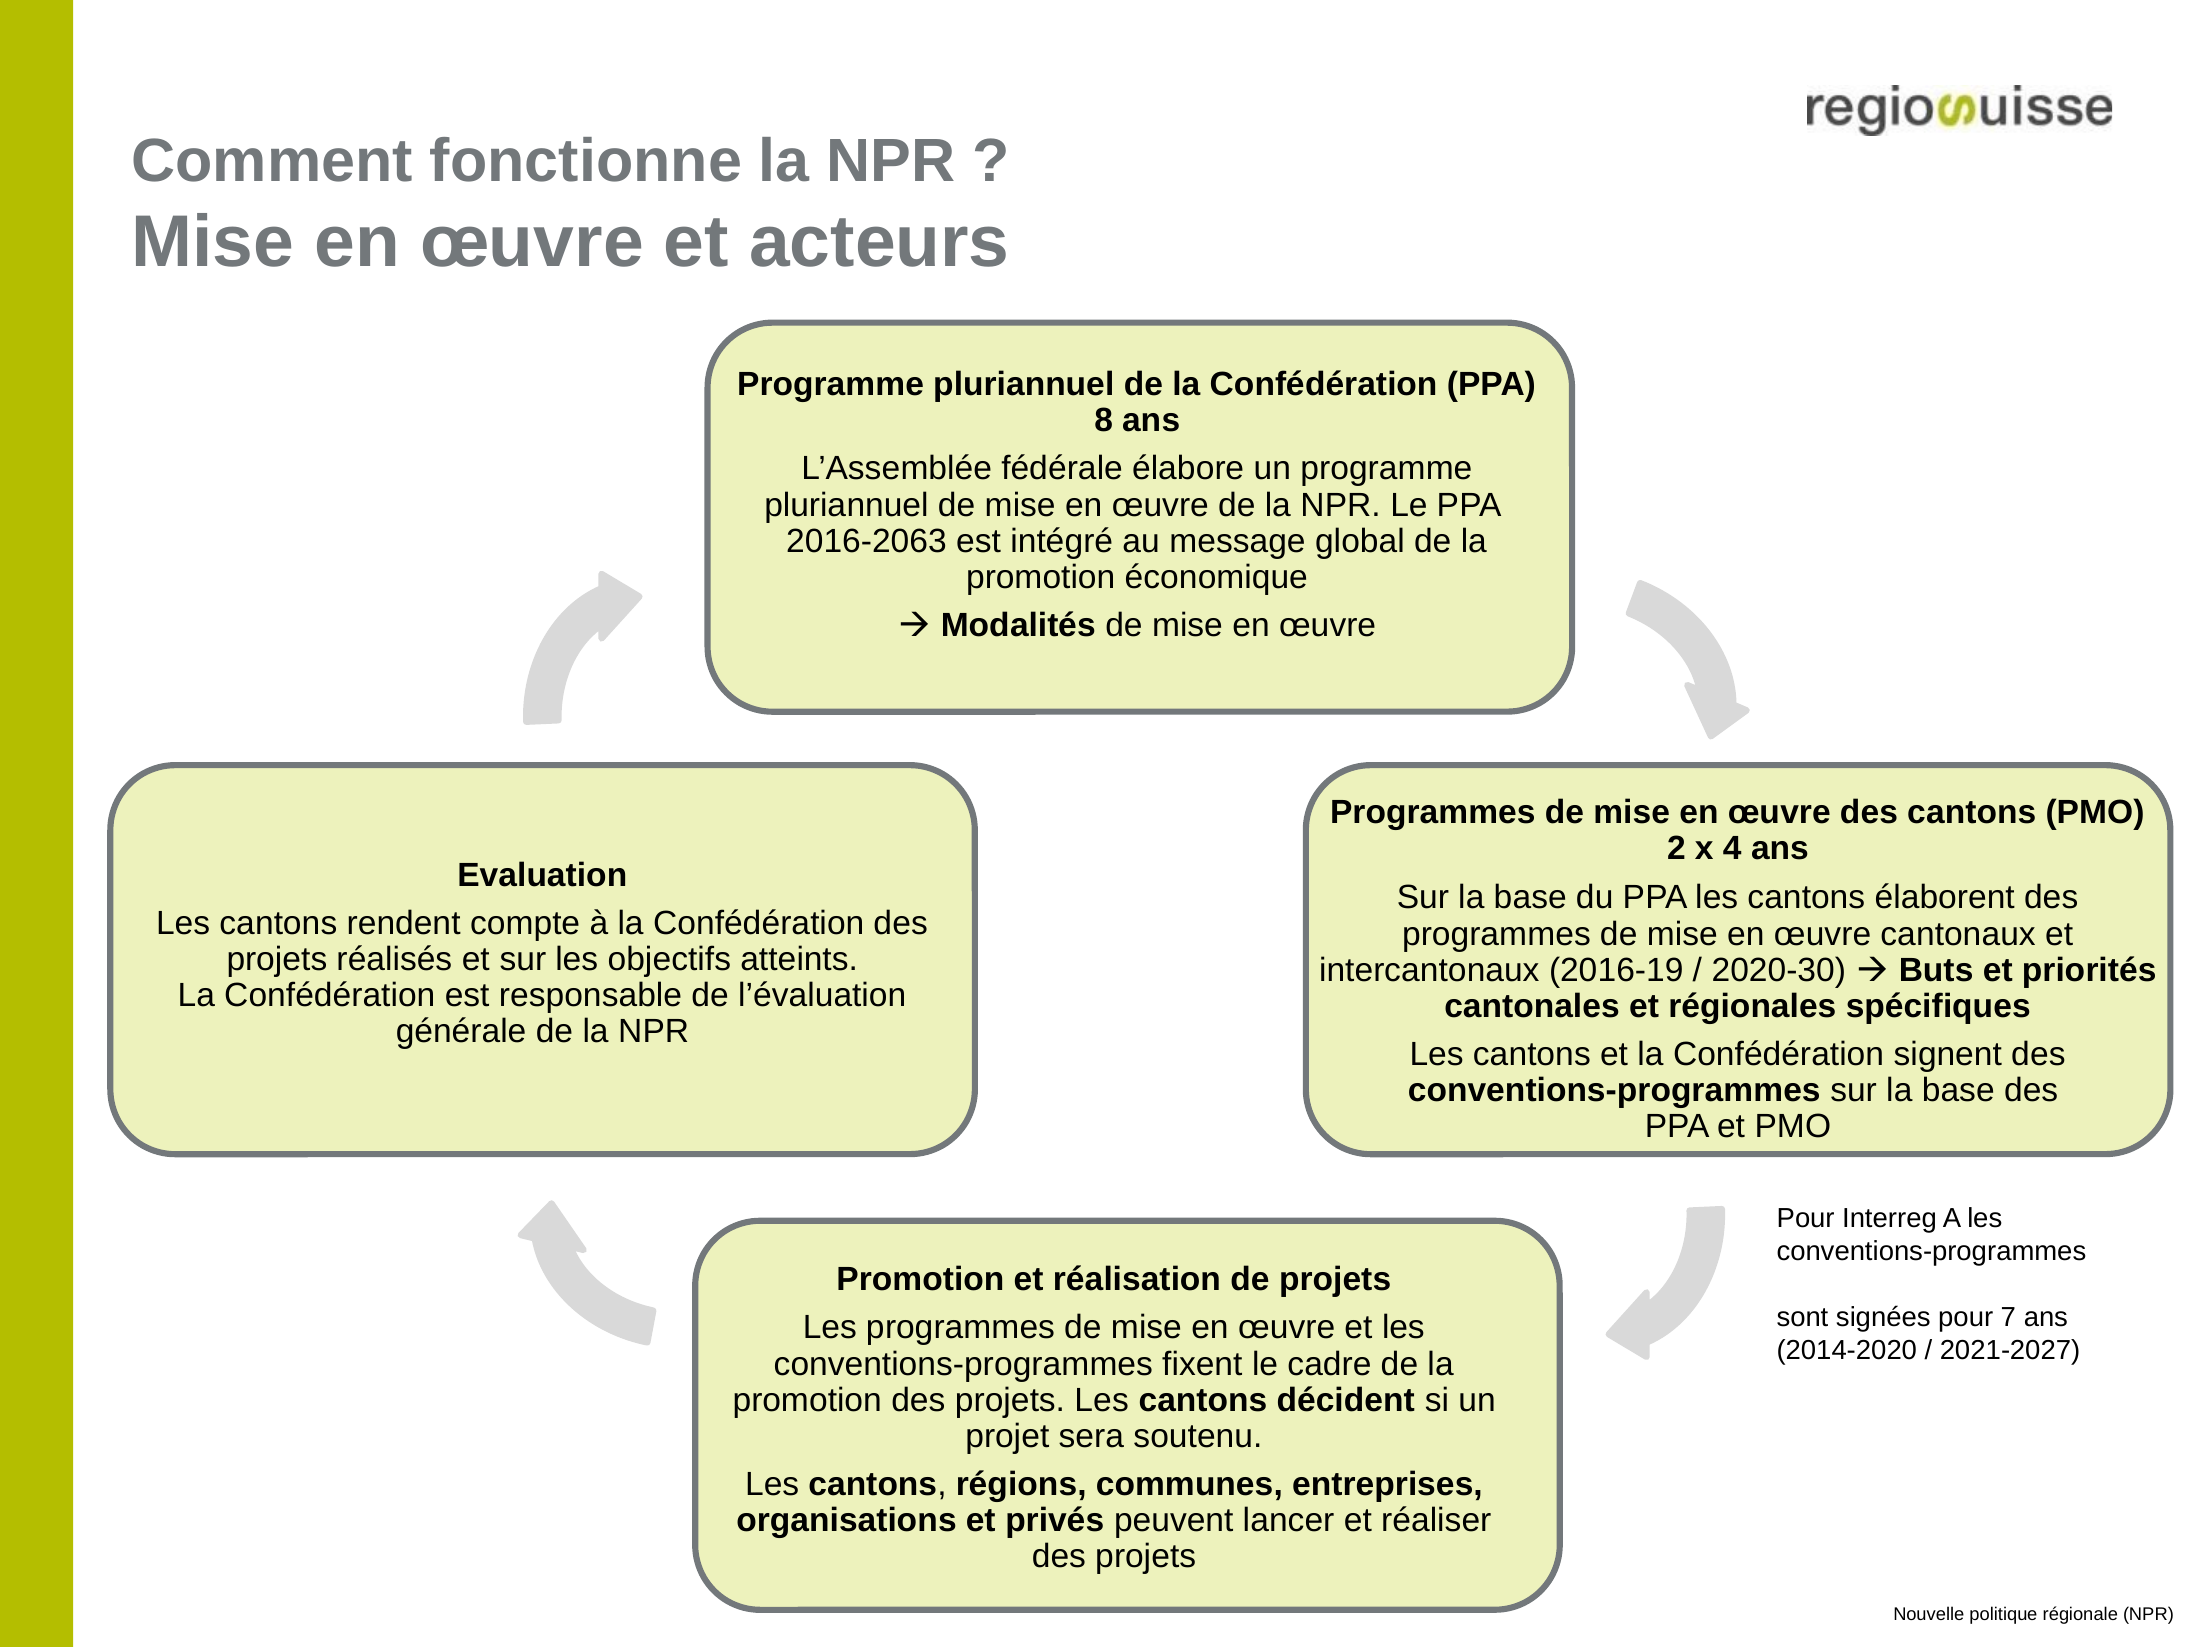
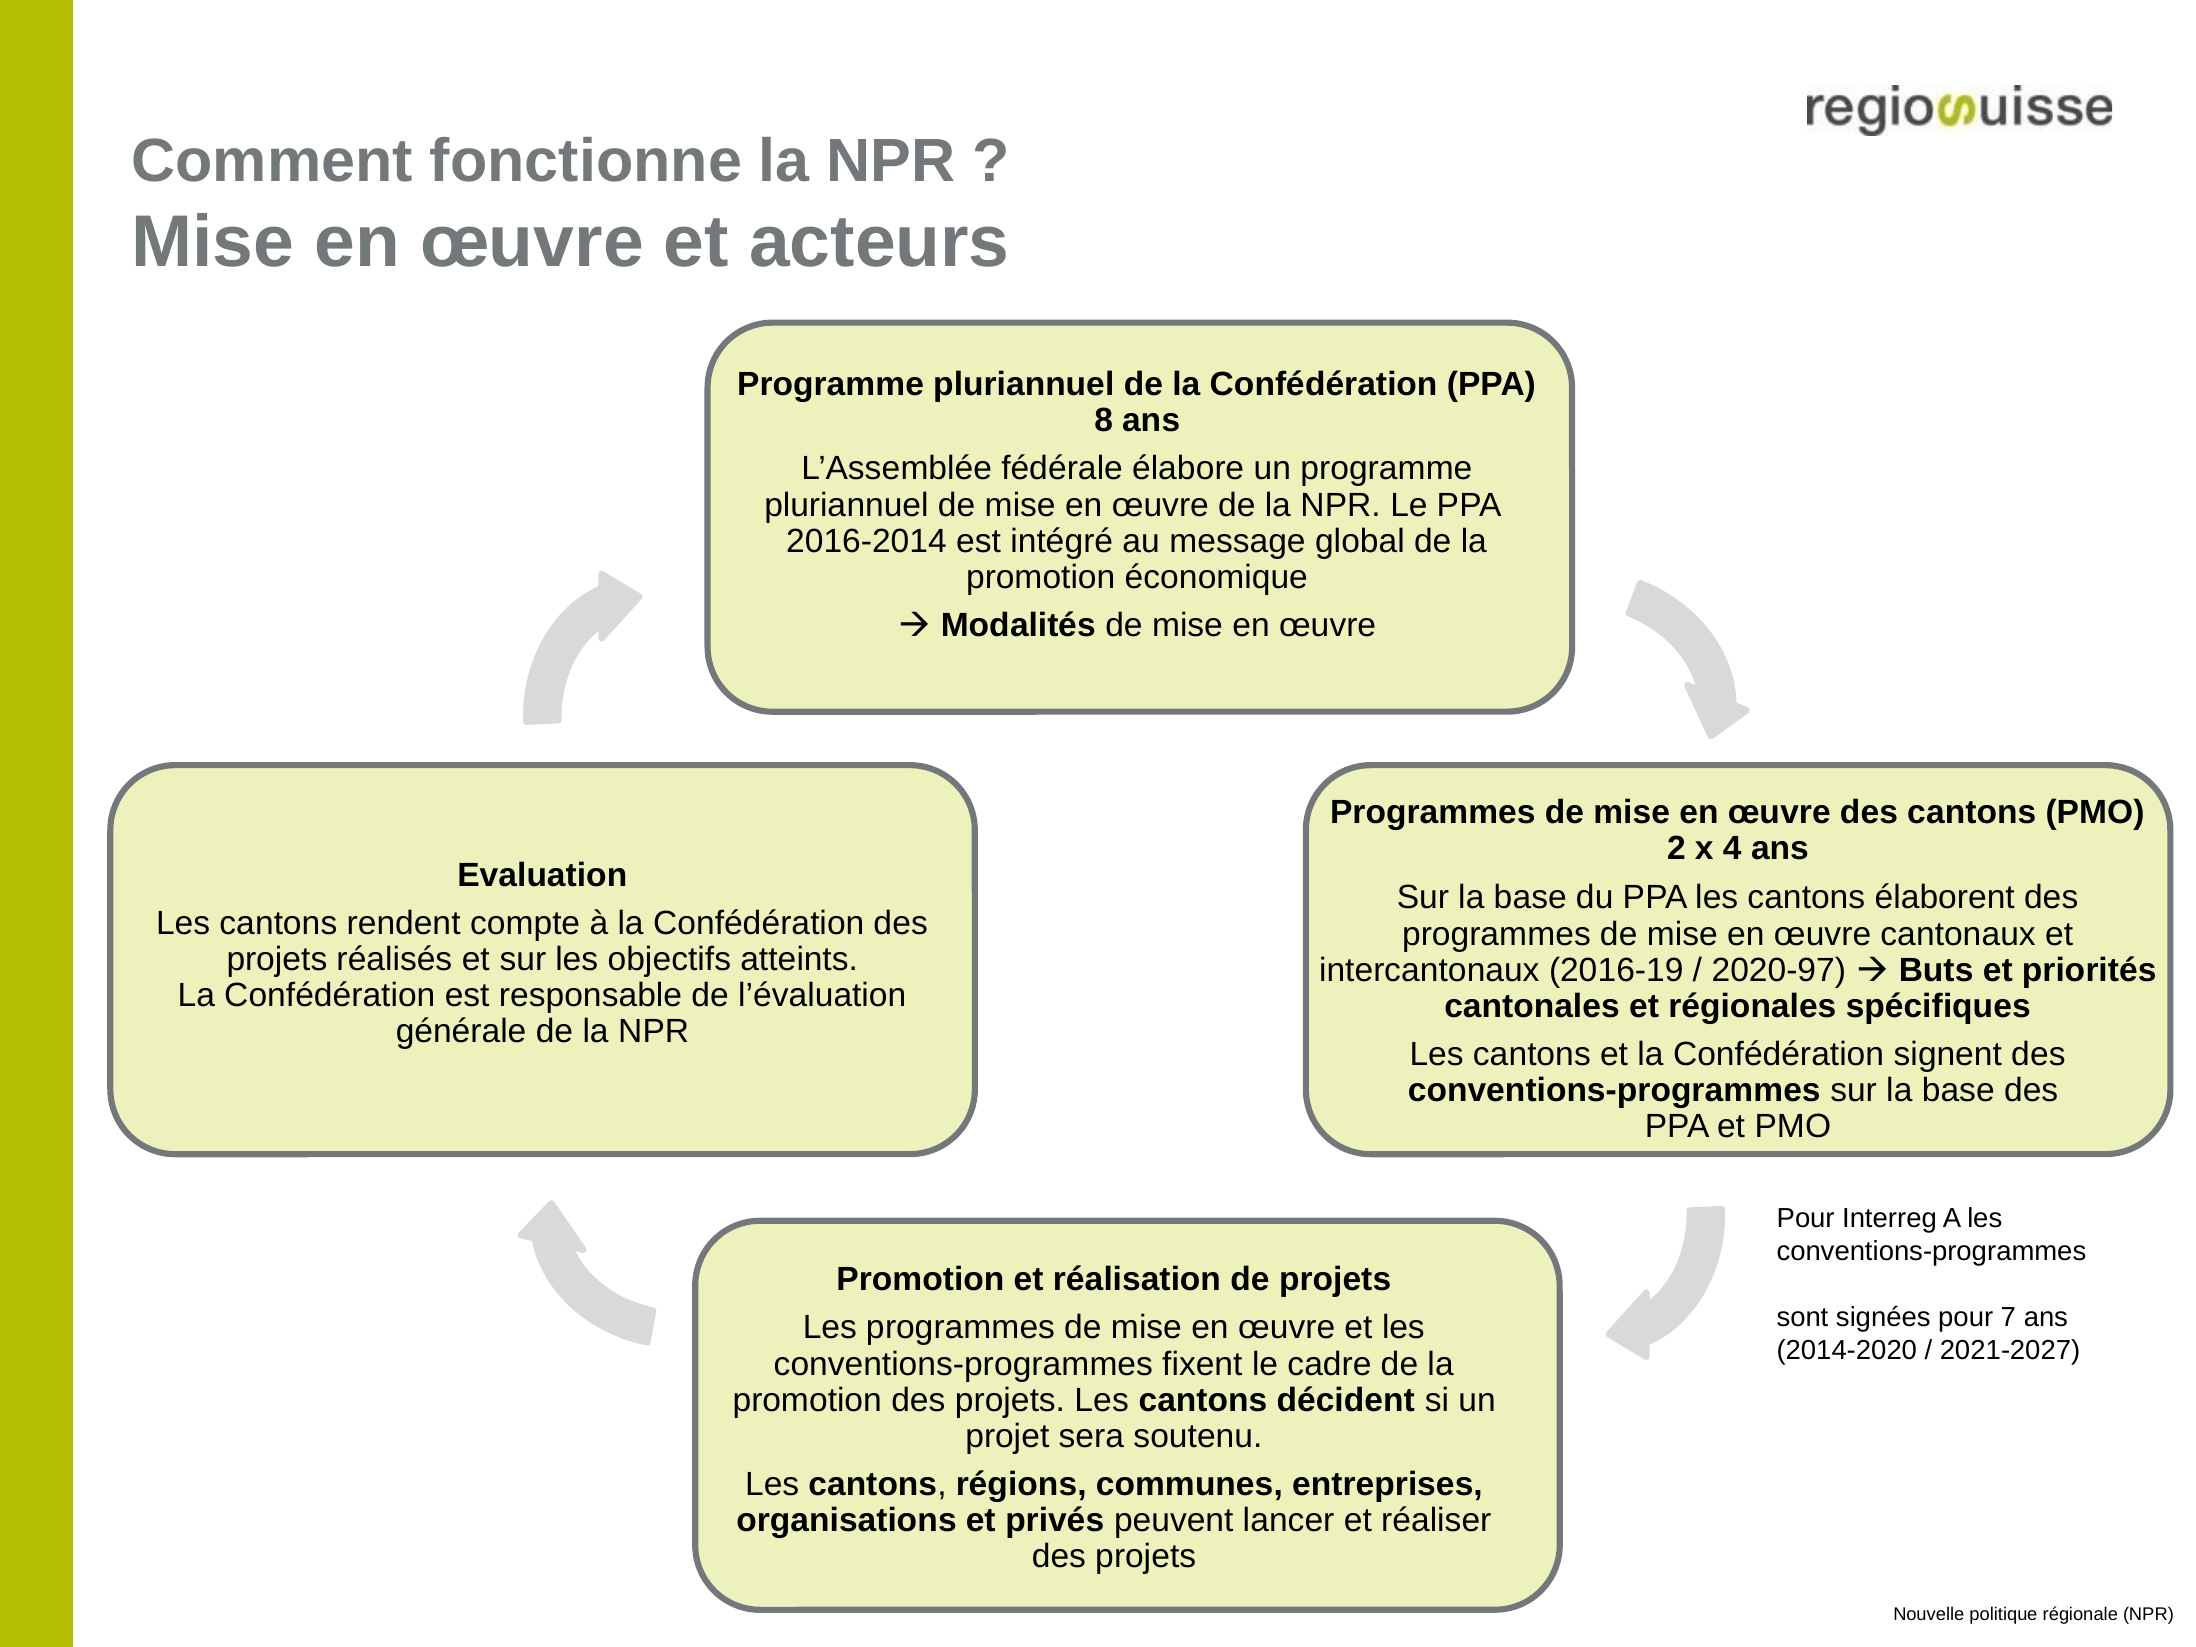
2016-2063: 2016-2063 -> 2016-2014 (866, 541)
2020-30: 2020-30 -> 2020-97 (1779, 970)
